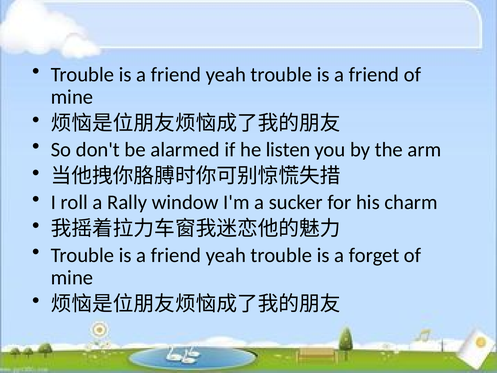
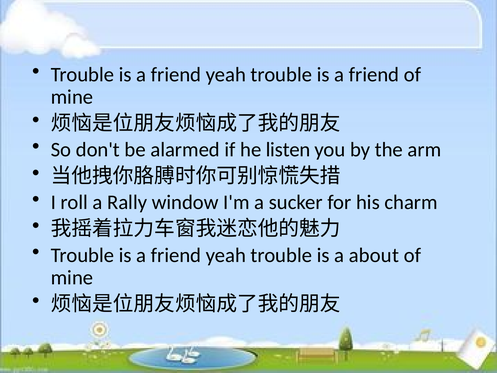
forget: forget -> about (374, 255)
